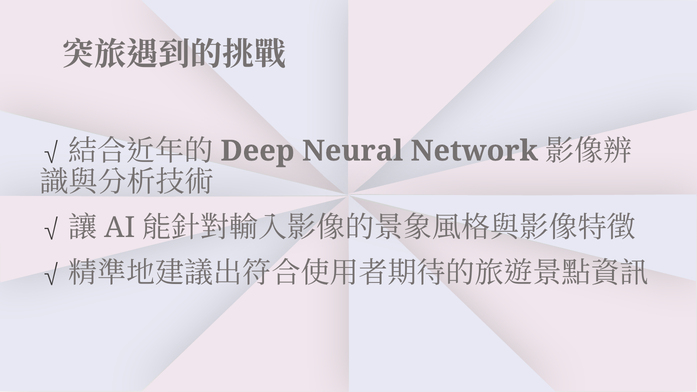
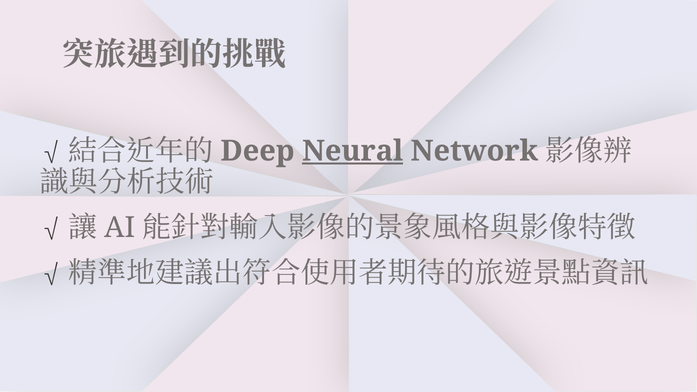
Neural underline: none -> present (353, 151)
